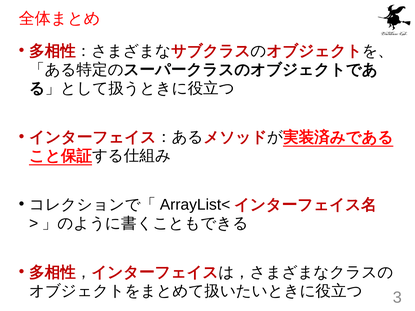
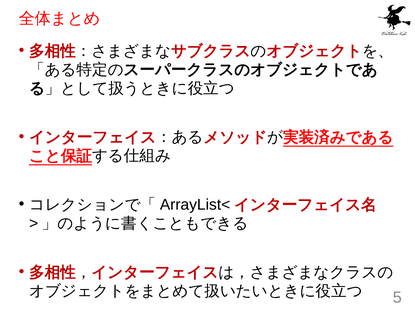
3: 3 -> 5 (397, 298)
